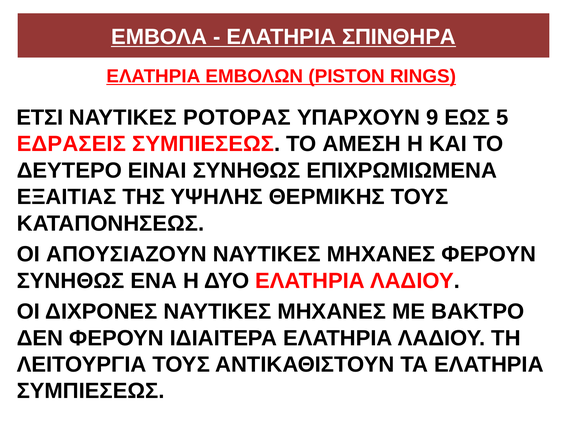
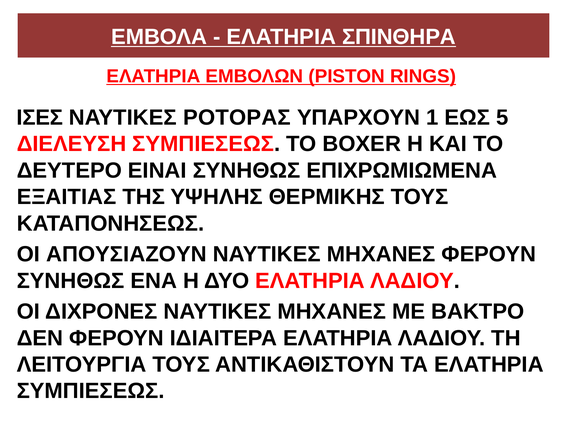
ΕΤΣΙ: ΕΤΣΙ -> ΙΣΕΣ (40, 118)
9: 9 -> 1 (432, 118)
ΕΔΡΑΣΕΙΣ: ΕΔΡΑΣΕΙΣ -> ΔΙΕΛΕΥΣΗ (72, 144)
ΑΜΕΣΗ: ΑΜΕΣΗ -> BOXER (362, 144)
